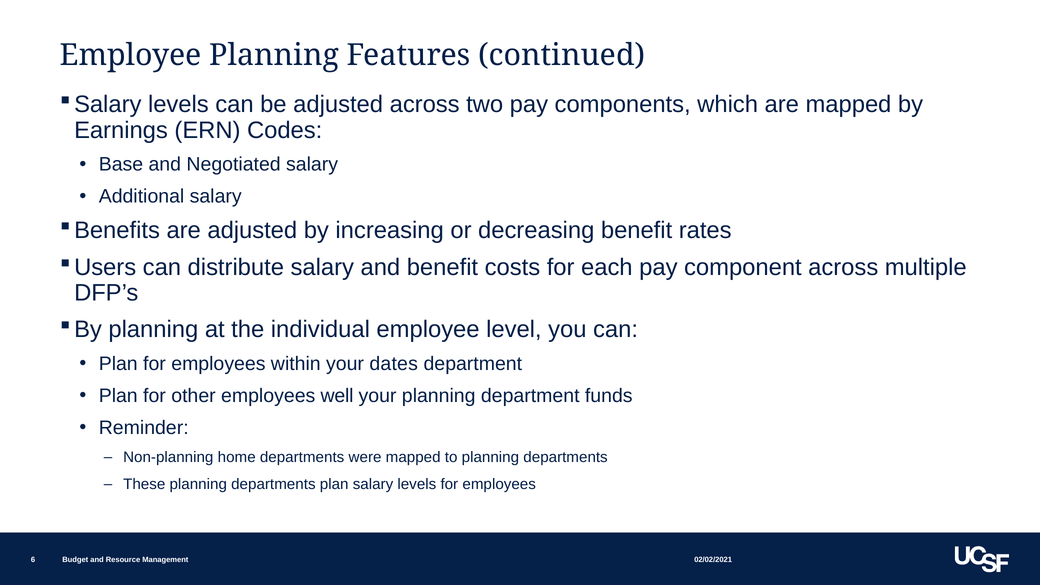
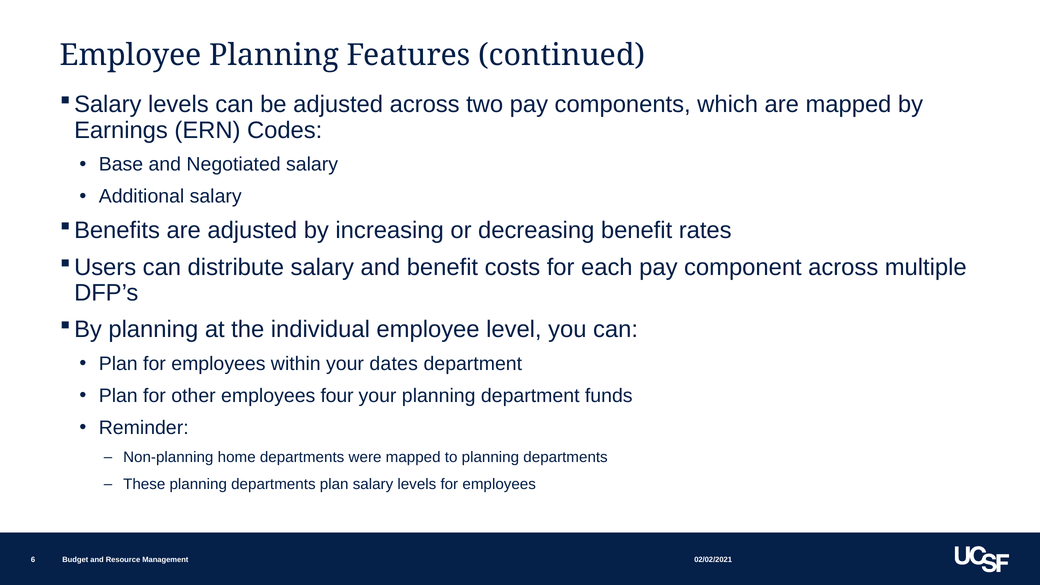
well: well -> four (337, 396)
